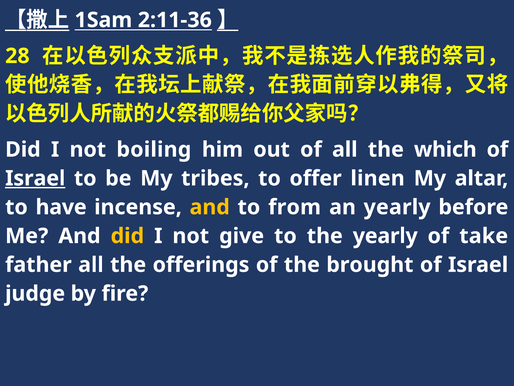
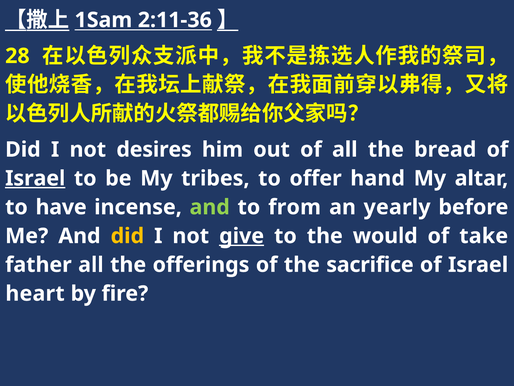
boiling: boiling -> desires (154, 149)
which: which -> bread (445, 149)
linen: linen -> hand (378, 178)
and colour: yellow -> light green (210, 207)
give underline: none -> present (242, 236)
the yearly: yearly -> would (385, 236)
brought: brought -> sacrifice (370, 264)
judge: judge -> heart (35, 293)
